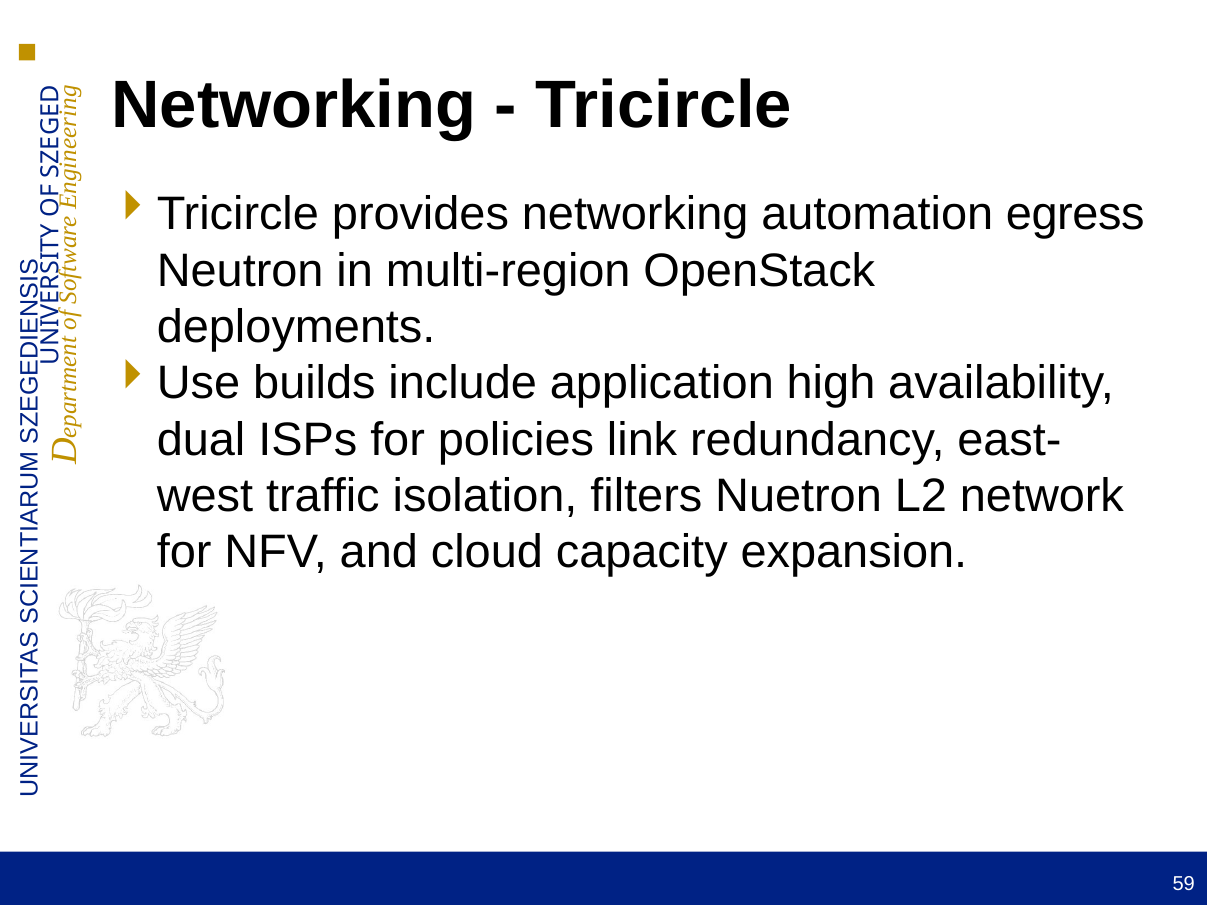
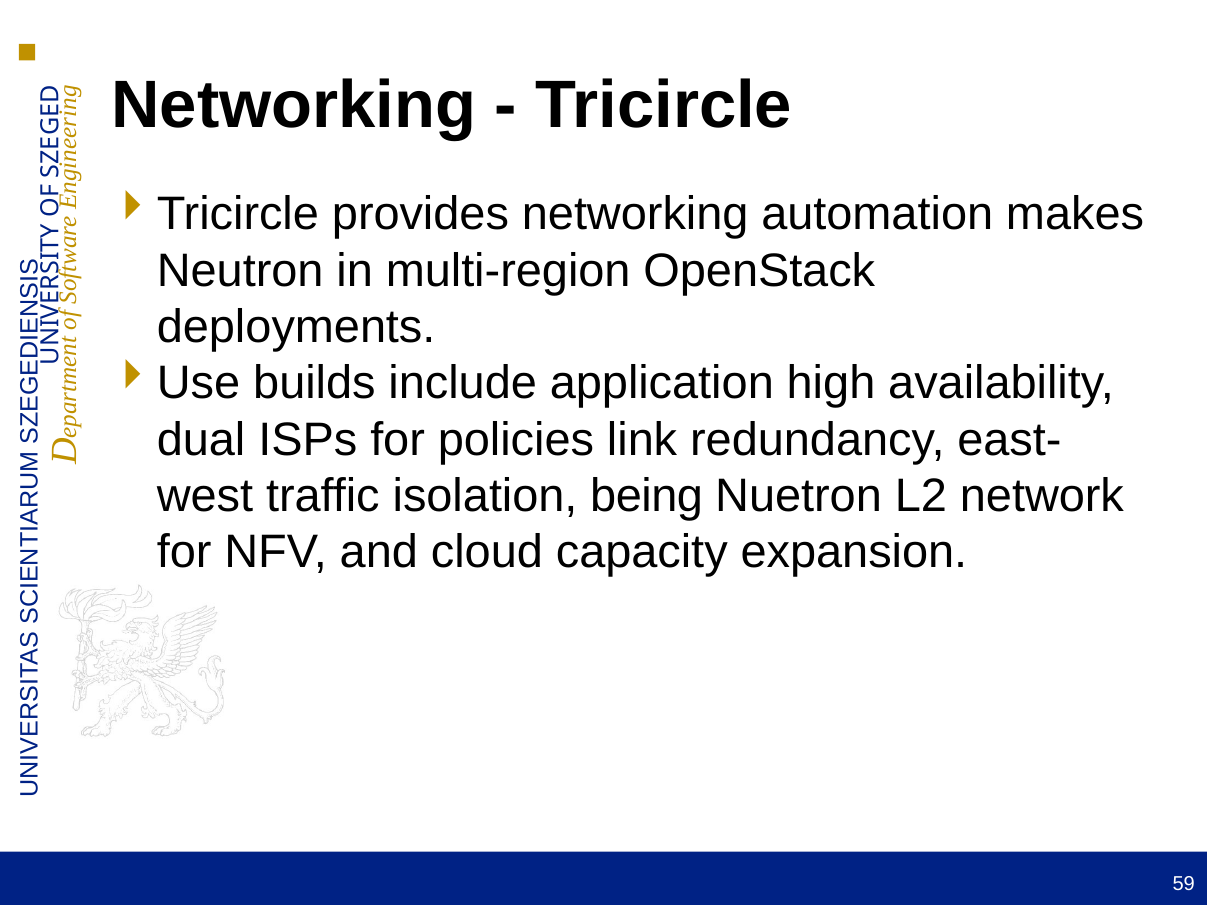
egress: egress -> makes (1075, 214)
filters: filters -> being (647, 496)
